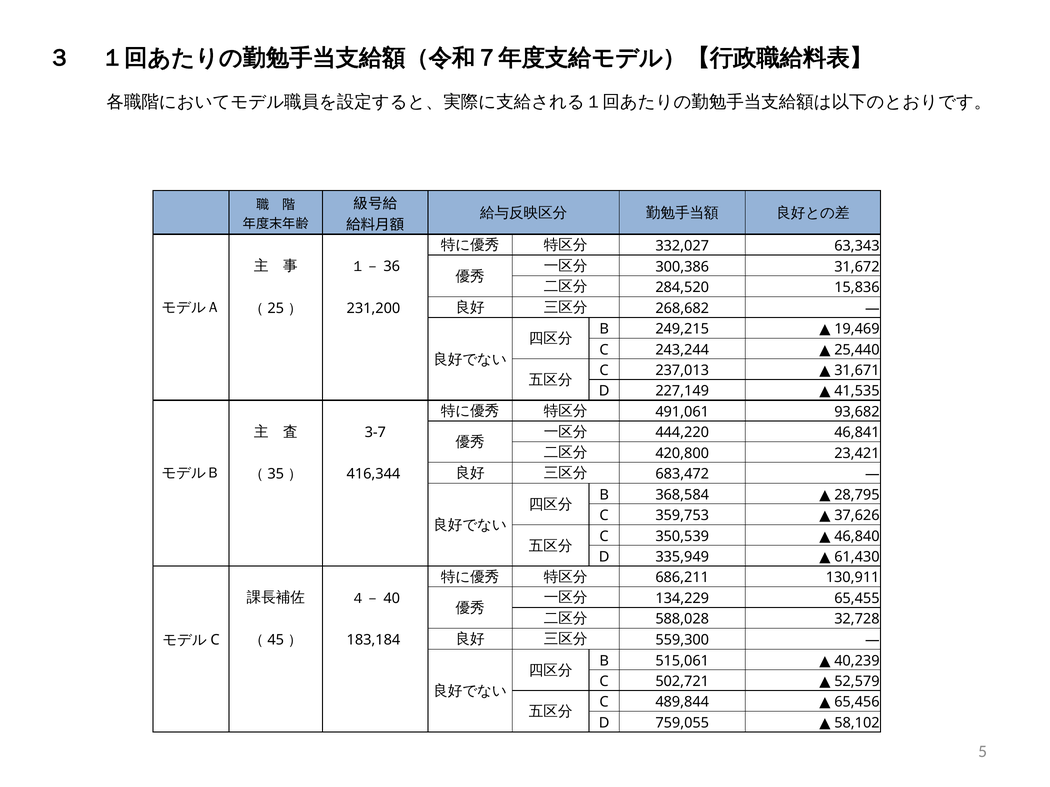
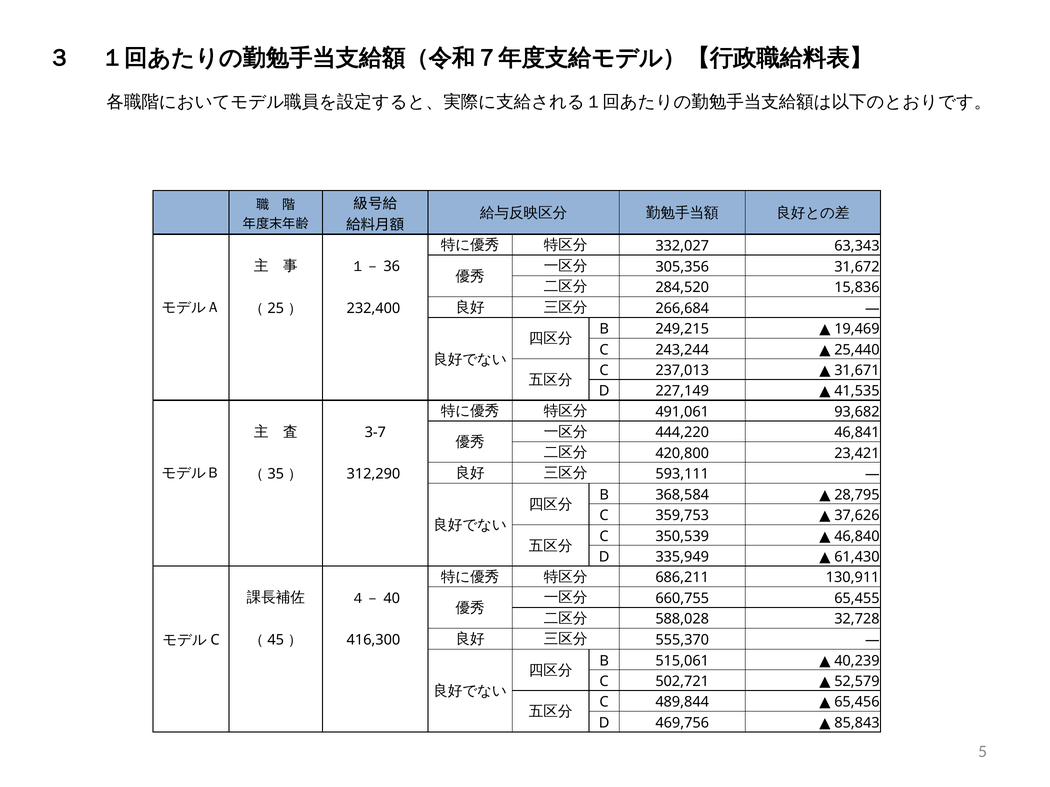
300,386: 300,386 -> 305,356 (682, 267)
231,200: 231,200 -> 232,400 (373, 308)
268,682: 268,682 -> 266,684 (682, 308)
416,344: 416,344 -> 312,290 (373, 474)
683,472: 683,472 -> 593,111 (682, 474)
134,229: 134,229 -> 660,755 (682, 599)
183,184: 183,184 -> 416,300 (373, 640)
559,300: 559,300 -> 555,370 (682, 640)
759,055: 759,055 -> 469,756 (682, 723)
58,102: 58,102 -> 85,843 (857, 723)
